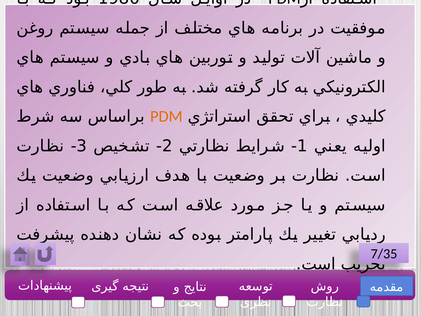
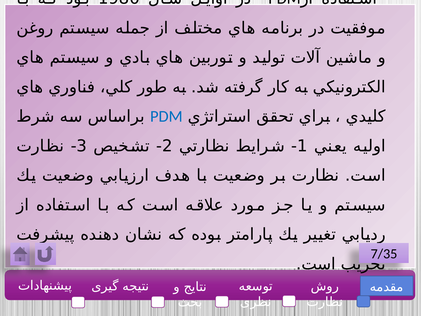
PDM colour: orange -> blue (166, 116)
